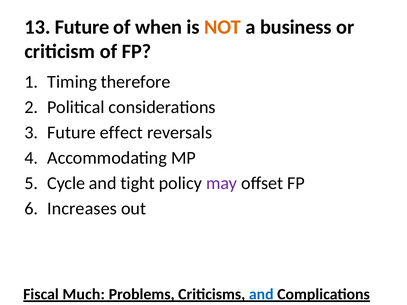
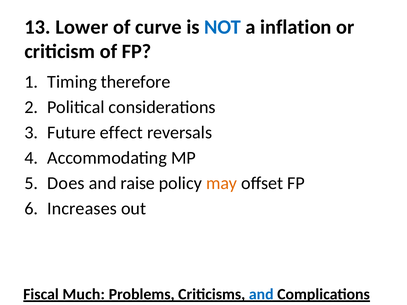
13 Future: Future -> Lower (82, 27)
when: when -> curve (159, 27)
NOT colour: orange -> blue (223, 27)
business: business -> inflation (296, 27)
Cycle: Cycle -> Does (66, 183)
tight: tight -> raise (138, 183)
may colour: purple -> orange (222, 183)
